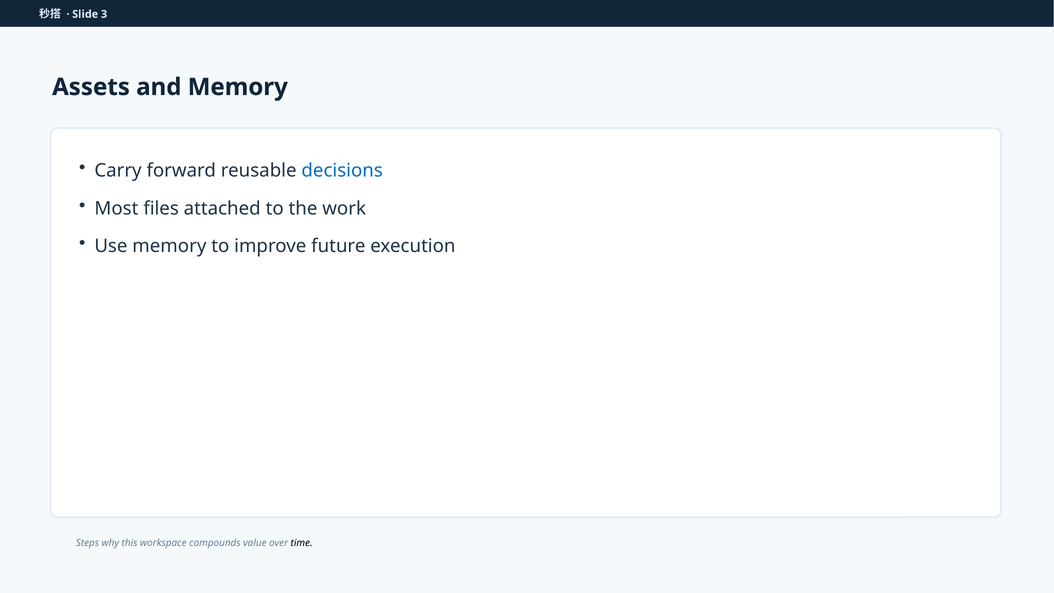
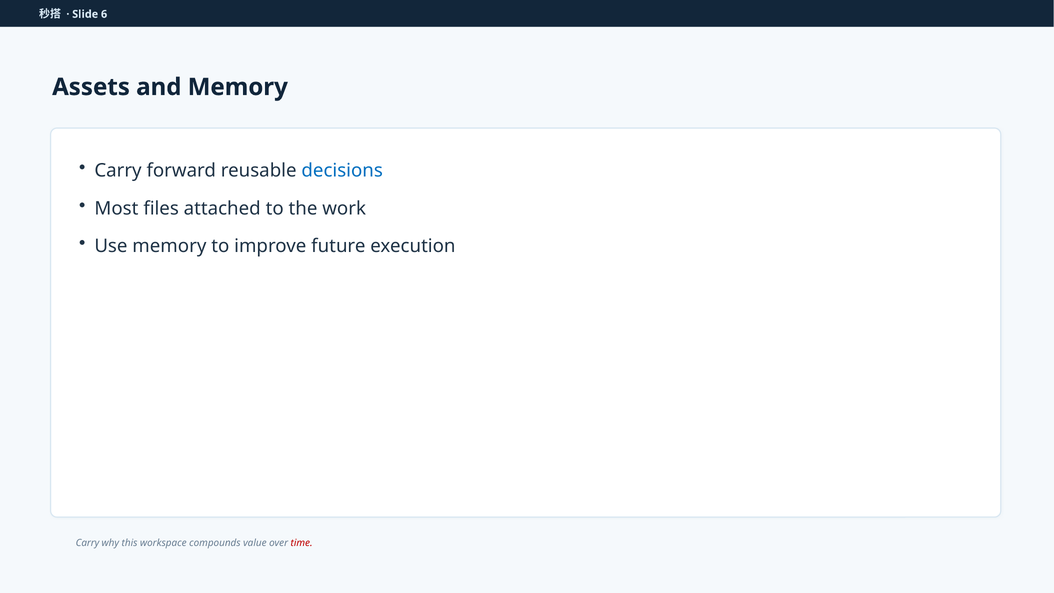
3: 3 -> 6 (104, 14)
Steps: Steps -> Carry (88, 543)
time colour: black -> red (302, 543)
